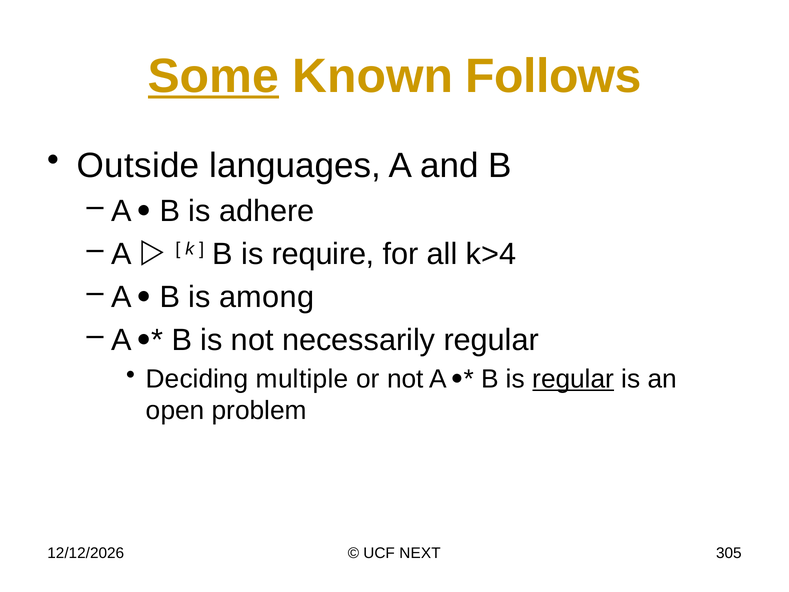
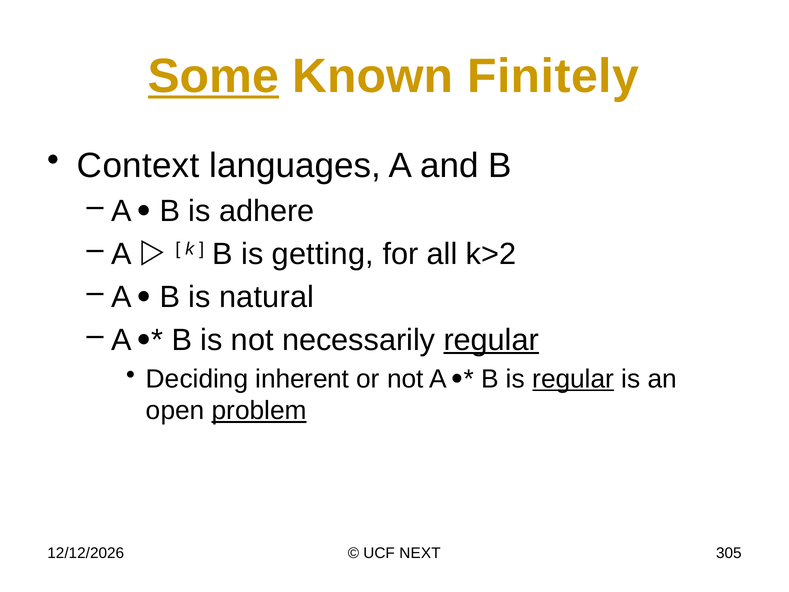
Follows: Follows -> Finitely (553, 76)
Outside: Outside -> Context (138, 166)
require: require -> getting (323, 254)
k>4: k>4 -> k>2 (491, 254)
among: among -> natural (267, 297)
regular underline: none -> present (491, 340)
multiple: multiple -> inherent (302, 379)
problem underline: none -> present (259, 411)
